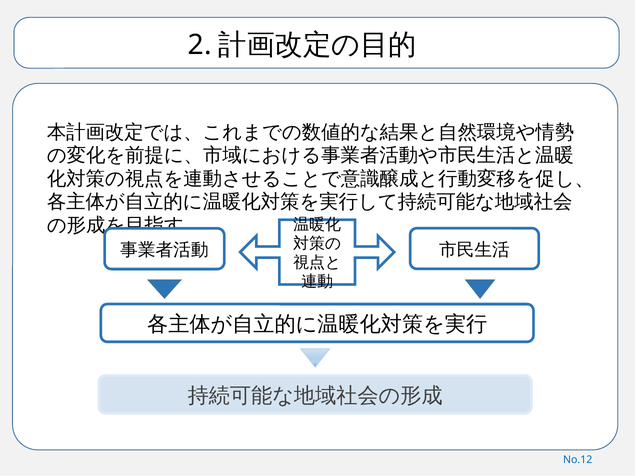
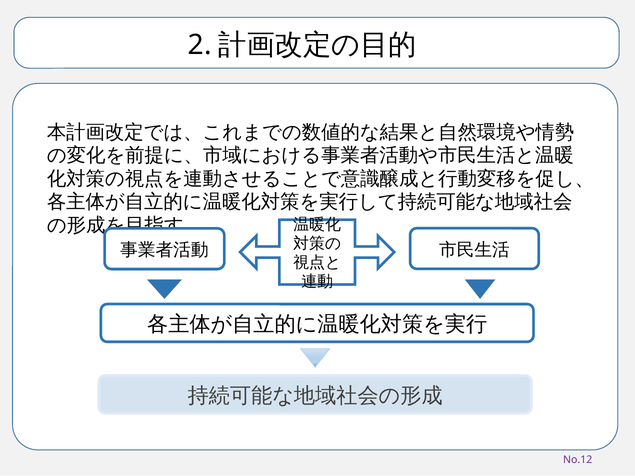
No.12 colour: blue -> purple (578, 460)
